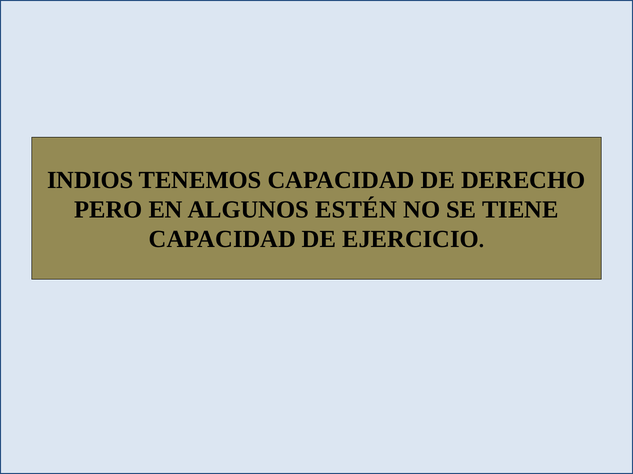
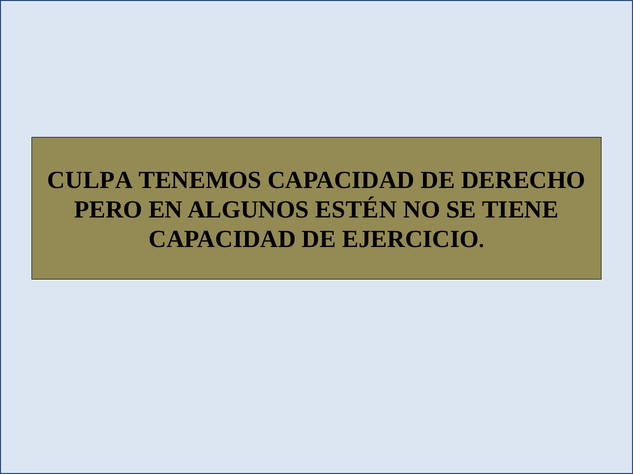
INDIOS: INDIOS -> CULPA (90, 181)
